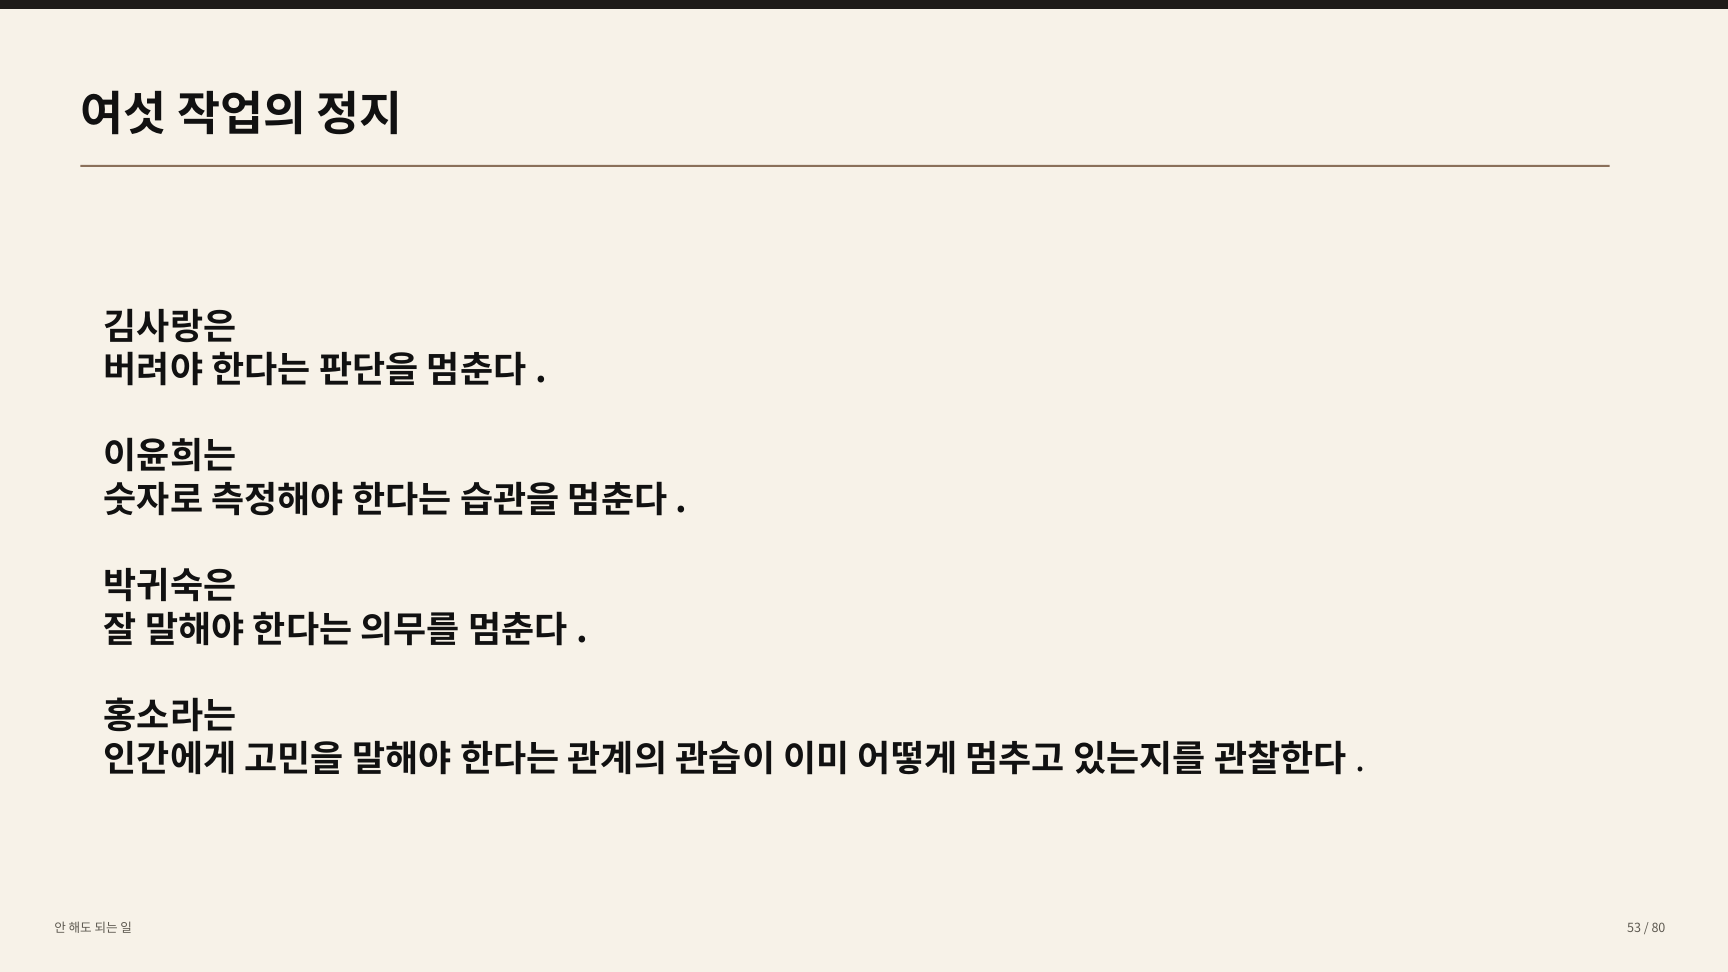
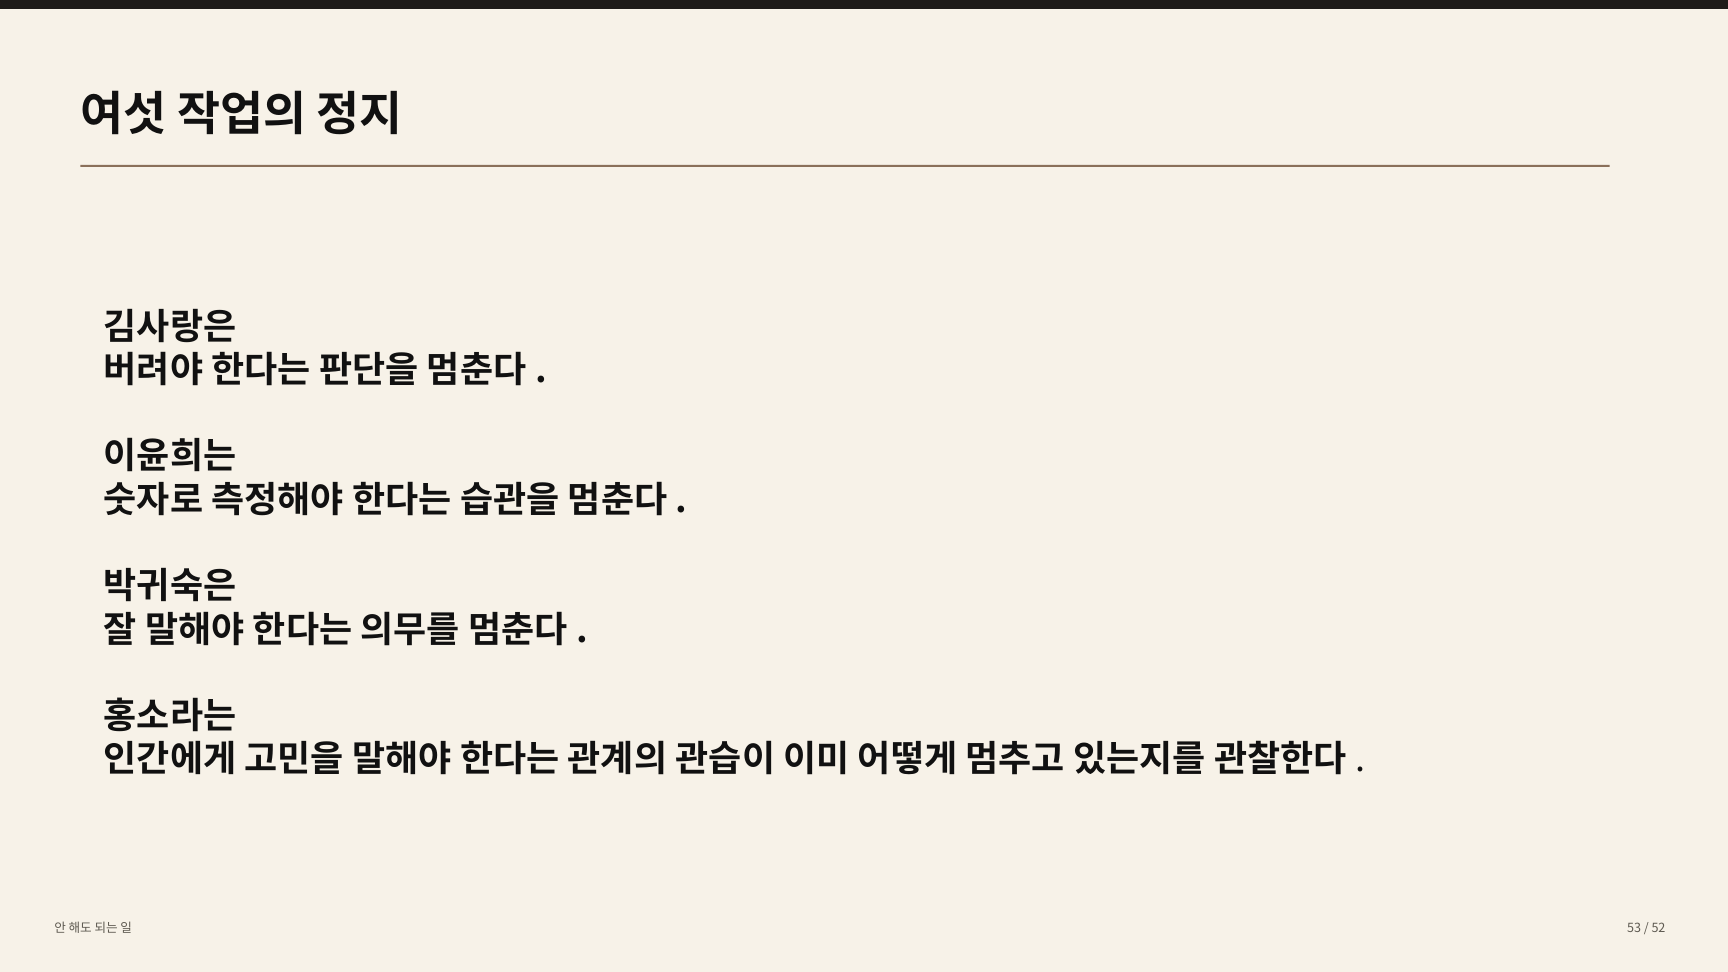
80: 80 -> 52 (1659, 929)
